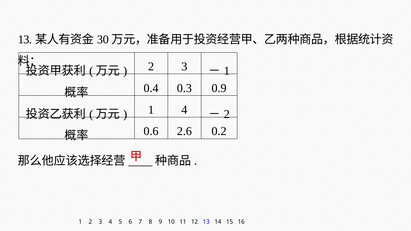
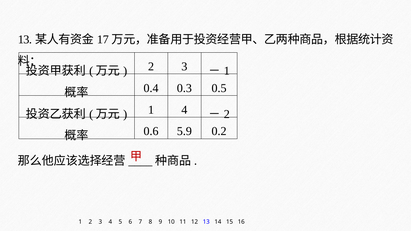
30: 30 -> 17 (103, 40)
0.9: 0.9 -> 0.5 (219, 88)
2.6: 2.6 -> 5.9 (184, 131)
